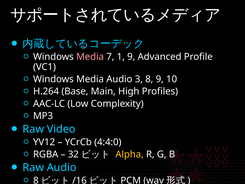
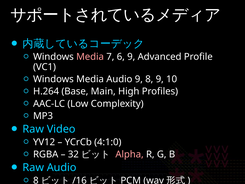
1: 1 -> 6 (121, 57)
Audio 3: 3 -> 9 (139, 79)
4:4:0: 4:4:0 -> 4:1:0 (108, 142)
Alpha colour: yellow -> pink (130, 154)
